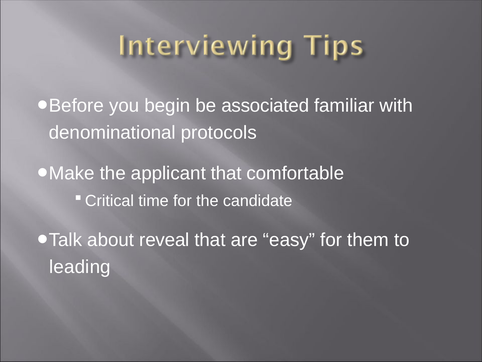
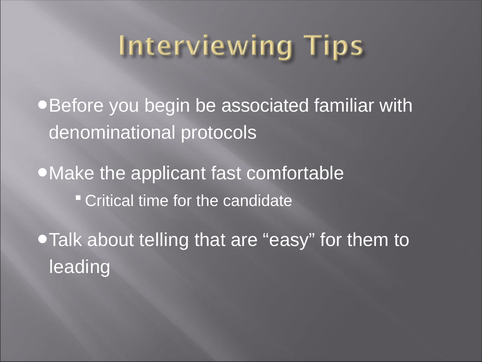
applicant that: that -> fast (226, 173)
reveal: reveal -> telling (164, 240)
